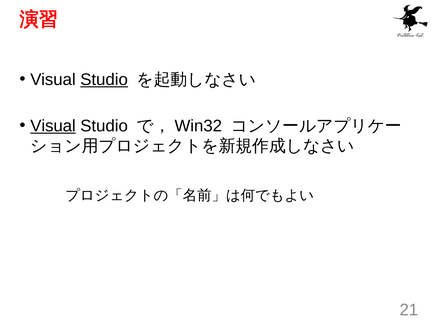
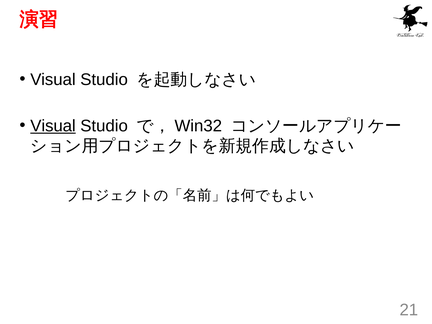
Studio underline: present -> none (104, 80)
